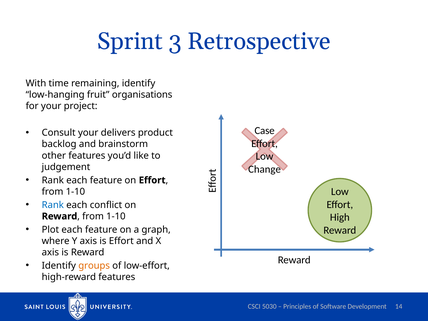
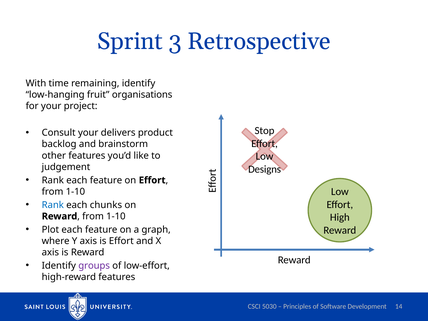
Case: Case -> Stop (265, 131)
Change: Change -> Designs (265, 169)
conflict: conflict -> chunks (106, 205)
groups colour: orange -> purple (94, 266)
